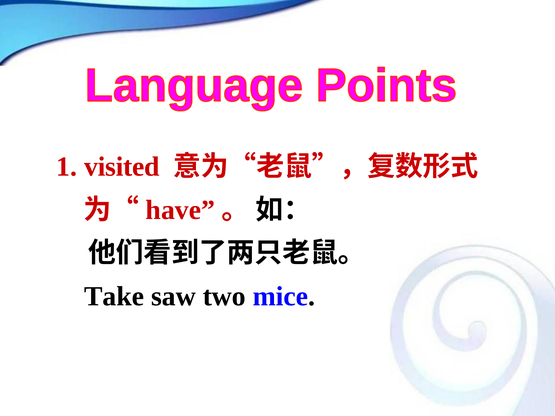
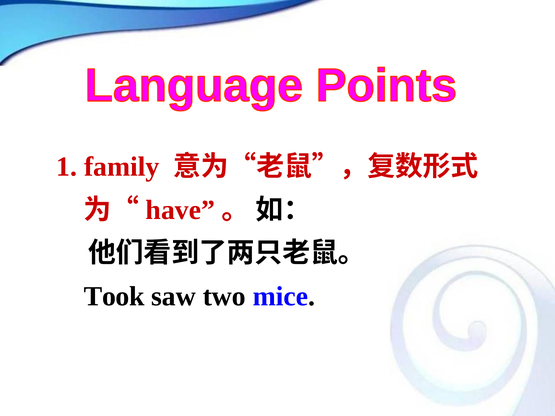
visited: visited -> family (122, 167)
Take: Take -> Took (114, 297)
